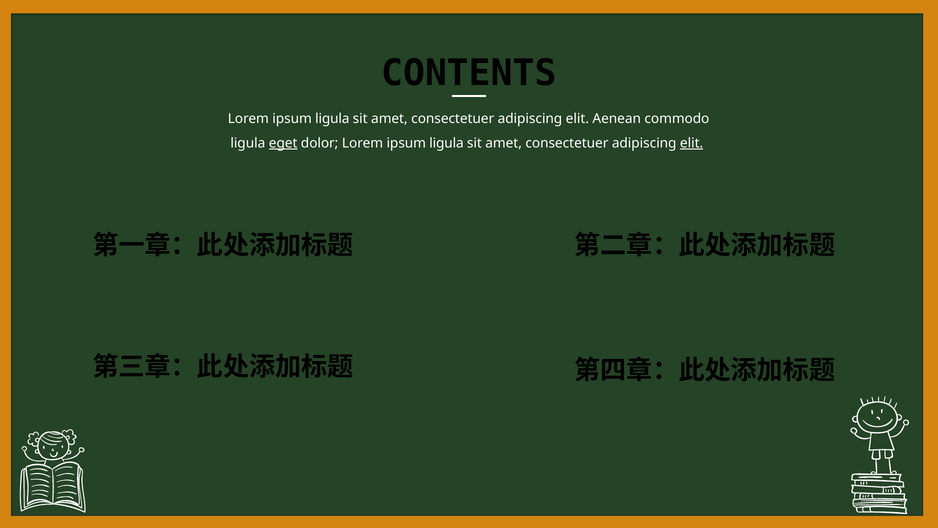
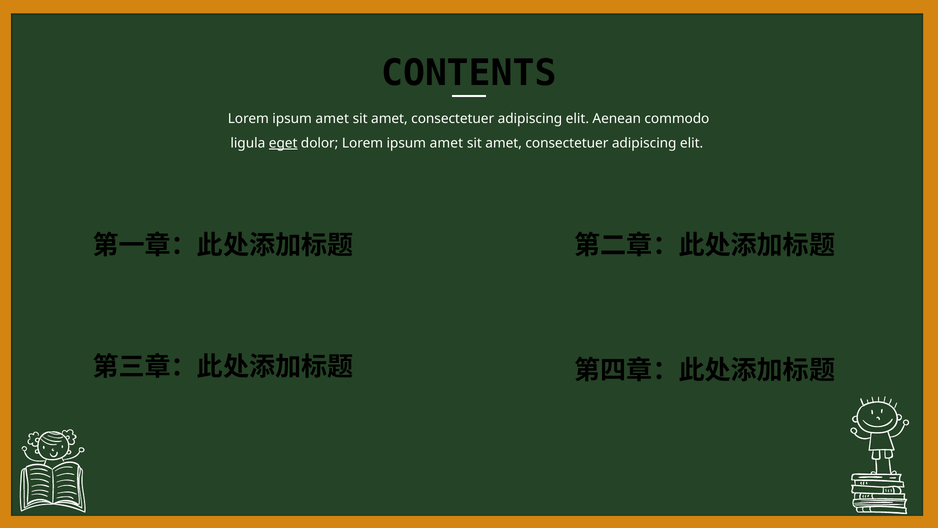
ligula: ligula -> amet (332, 119)
dolor Lorem ipsum ligula: ligula -> amet (446, 143)
elit underline: present -> none (692, 143)
